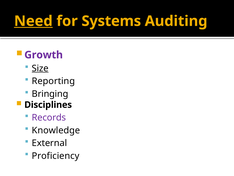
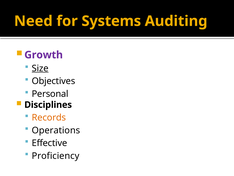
Need underline: present -> none (33, 21)
Reporting: Reporting -> Objectives (53, 81)
Bringing: Bringing -> Personal (50, 94)
Records colour: purple -> orange (49, 117)
Knowledge: Knowledge -> Operations (56, 130)
External: External -> Effective (49, 143)
